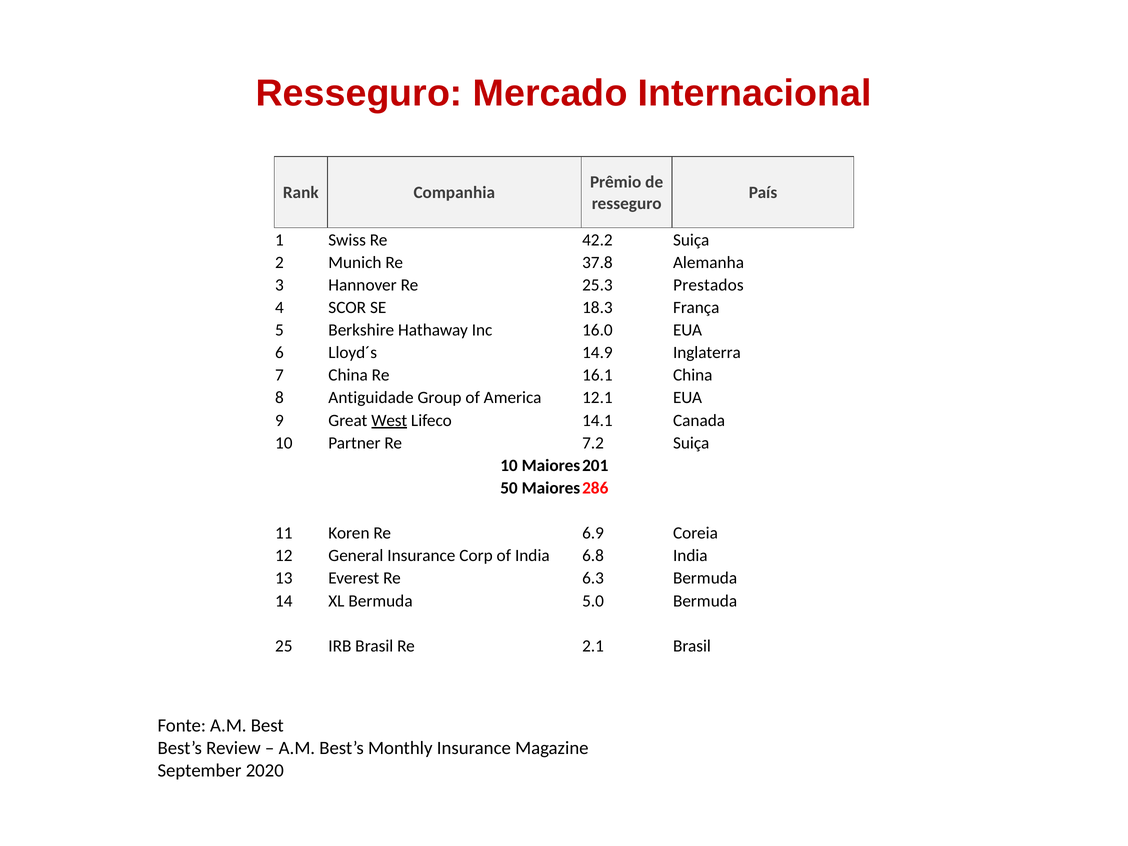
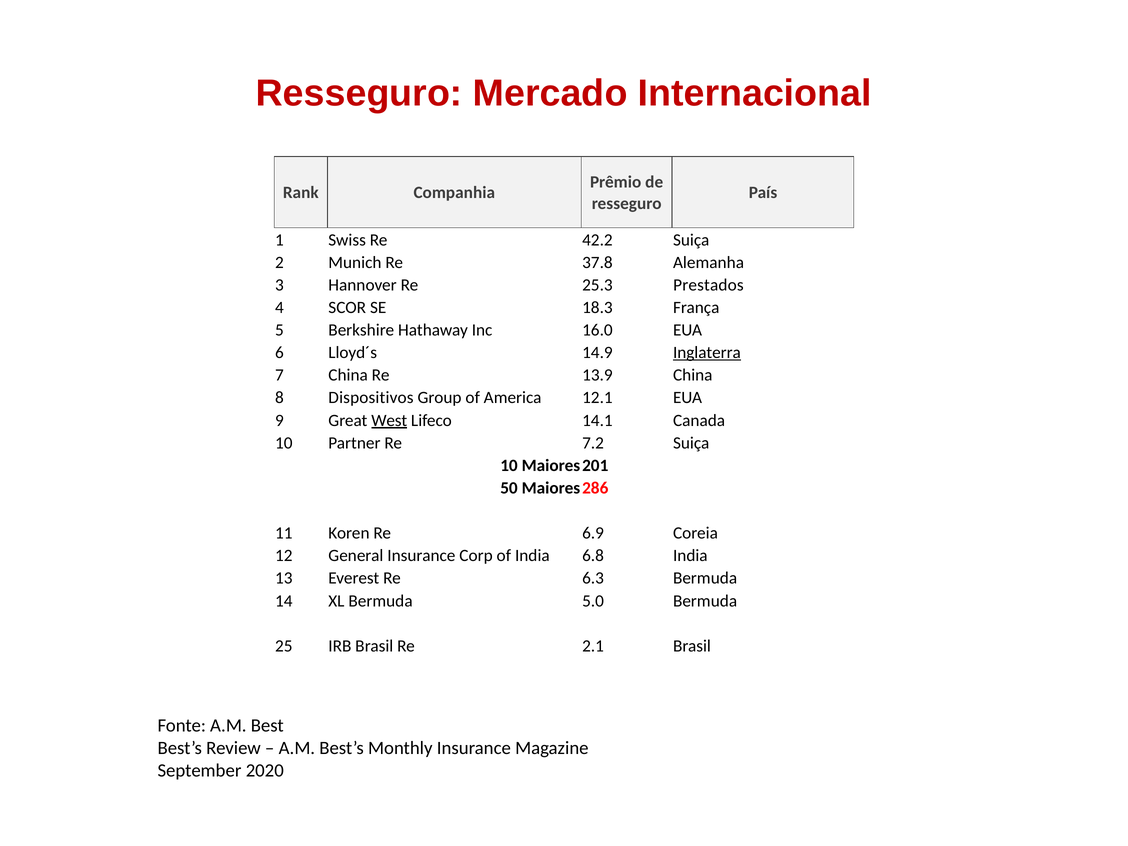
Inglaterra underline: none -> present (707, 353)
16.1: 16.1 -> 13.9 (597, 375)
Antiguidade: Antiguidade -> Dispositivos (371, 398)
